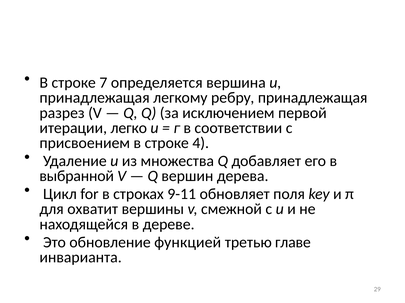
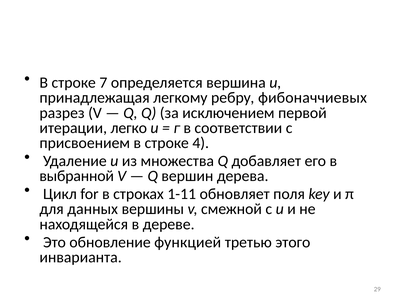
ребру принадлежащая: принадлежащая -> фибоначчиевых (313, 98)
9-11: 9-11 -> 1-11 (182, 194)
охватит: охватит -> данных (93, 210)
главе: главе -> этого (293, 243)
